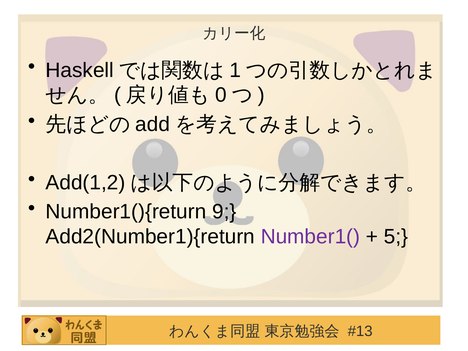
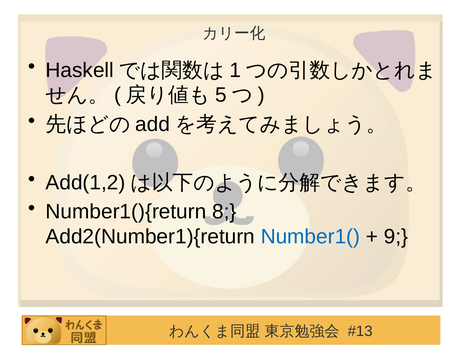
0: 0 -> 5 (221, 95)
9: 9 -> 8 (224, 212)
Number1( colour: purple -> blue (310, 237)
5: 5 -> 9 (396, 237)
